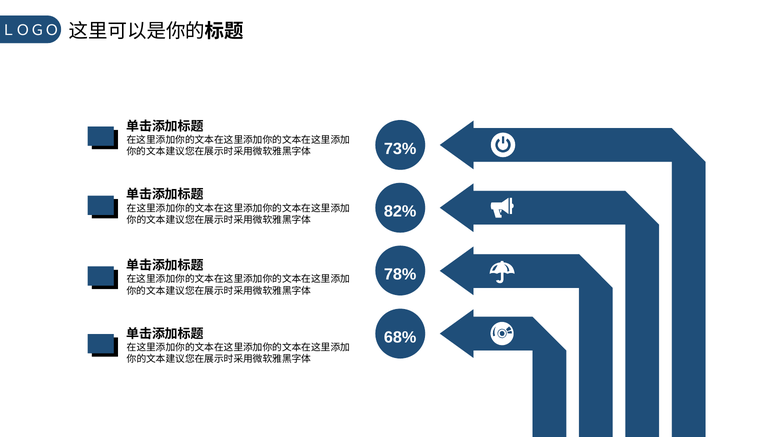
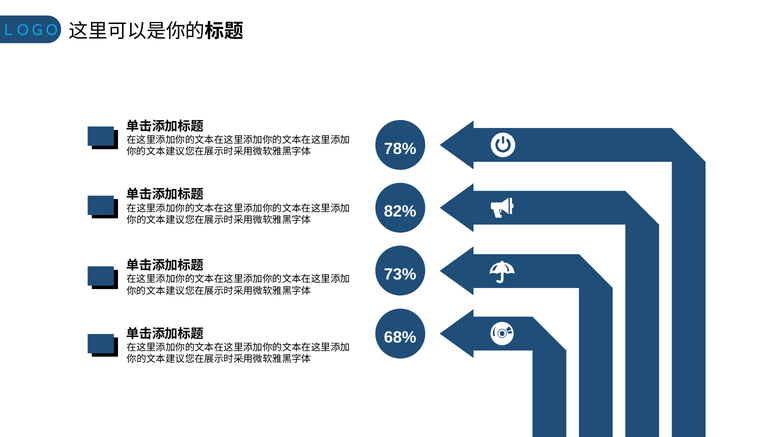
ＬＯＧＯ colour: white -> light blue (30, 30)
73%: 73% -> 78% (400, 149)
78%: 78% -> 73% (400, 274)
